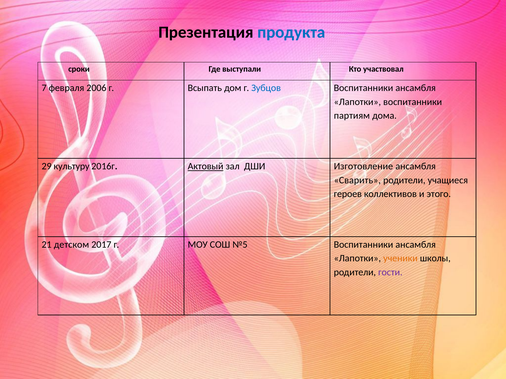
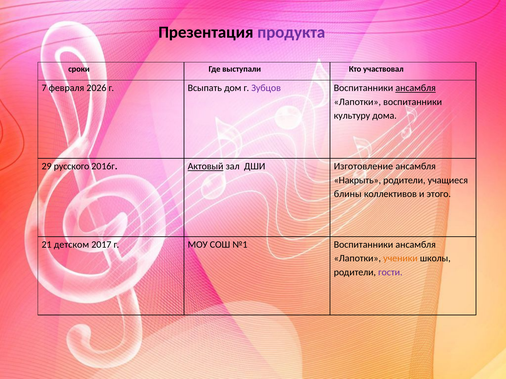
продукта colour: blue -> purple (291, 32)
2006: 2006 -> 2026 (96, 88)
Зубцов colour: blue -> purple (266, 88)
ансамбля underline: none -> present (416, 88)
партиям: партиям -> культуру (352, 116)
культуру: культуру -> русского (72, 167)
Сварить: Сварить -> Накрыть (357, 180)
героев: героев -> блины (348, 194)
№5: №5 -> №1 (240, 245)
